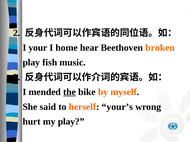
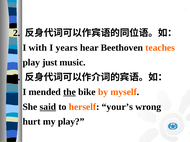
your: your -> with (38, 48)
home: home -> years (67, 48)
broken: broken -> teaches (160, 48)
fish: fish -> just (50, 63)
said underline: none -> present (48, 107)
